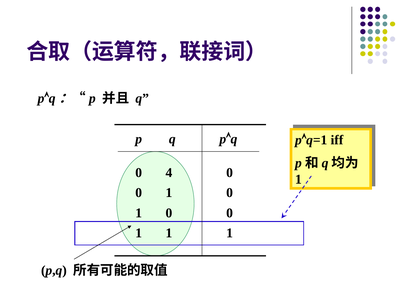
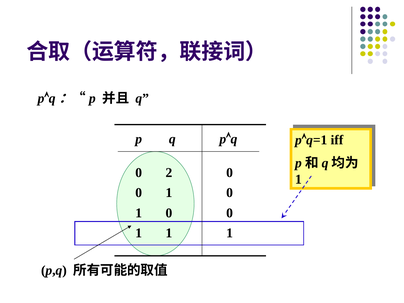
4: 4 -> 2 (169, 173)
